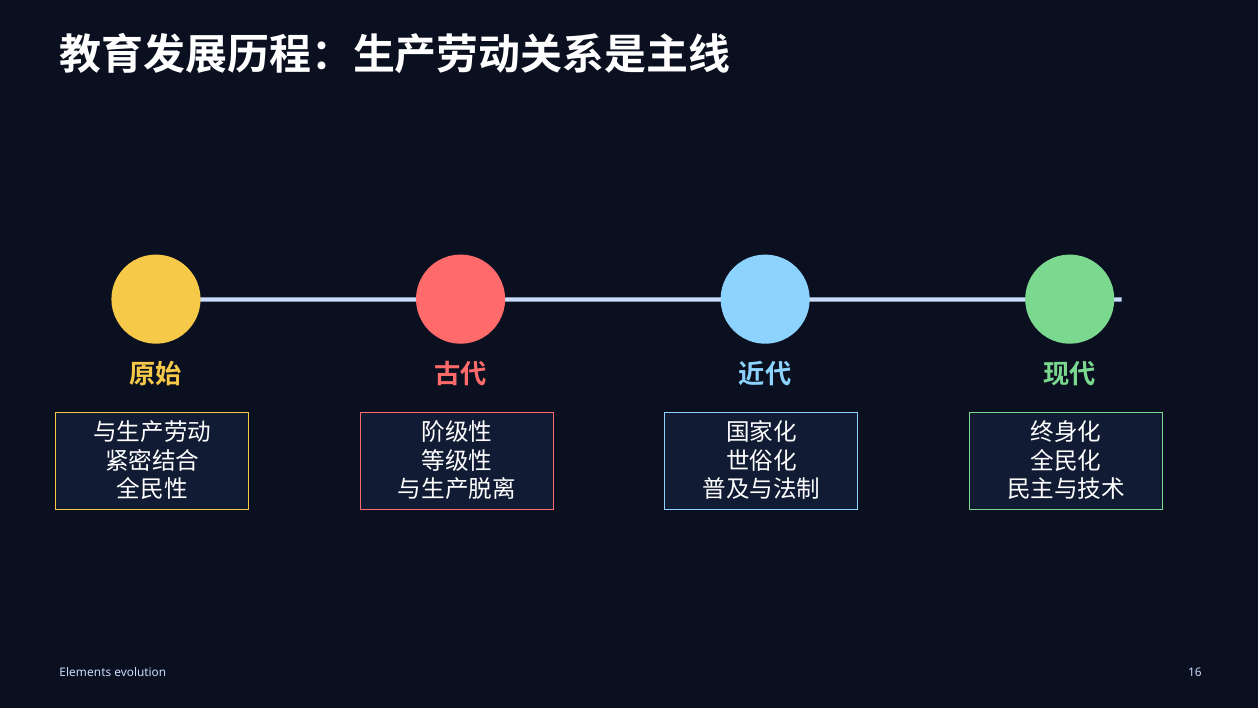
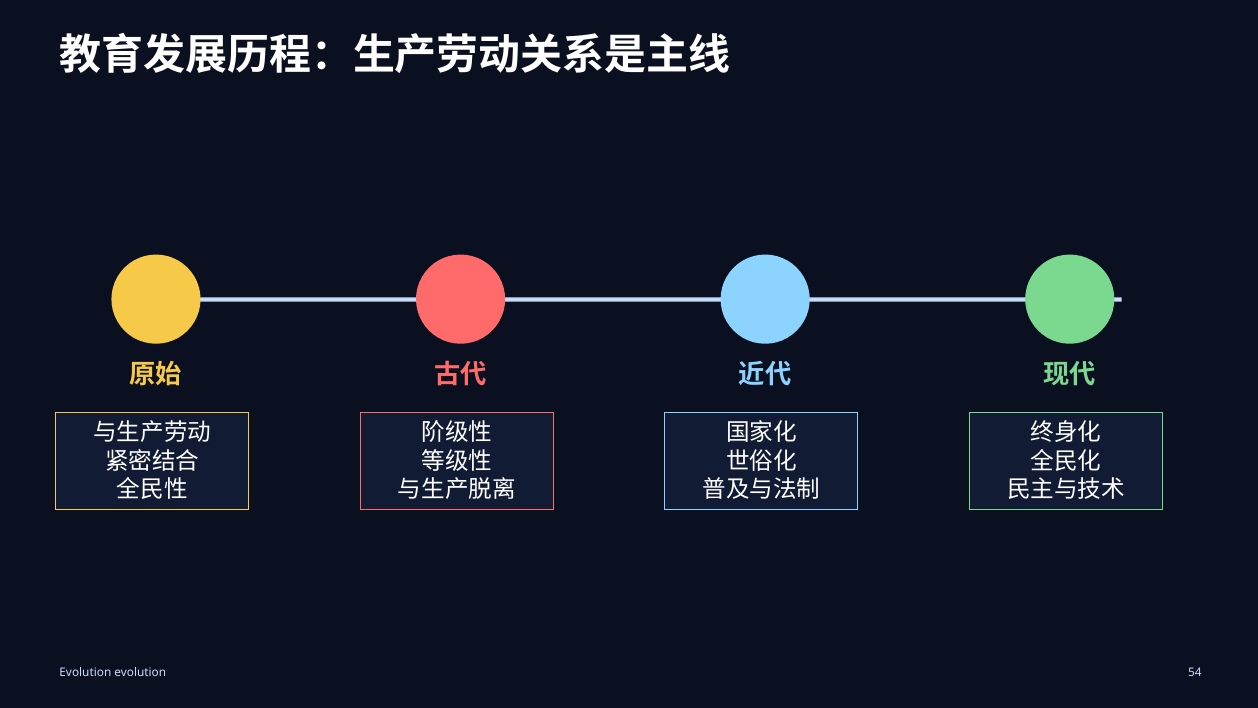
Elements: Elements -> Evolution (85, 672)
16: 16 -> 54 (1195, 672)
